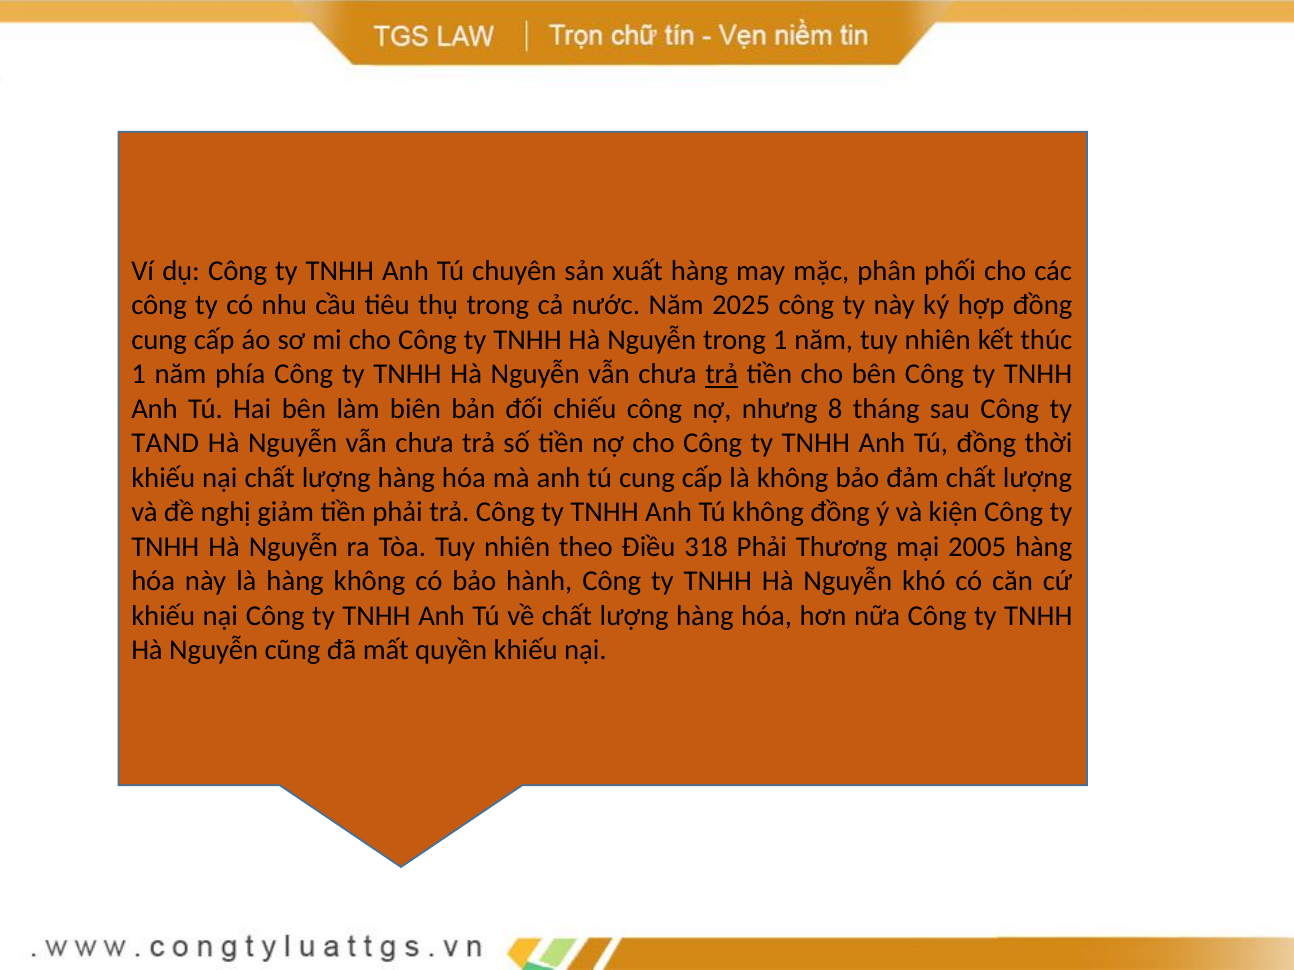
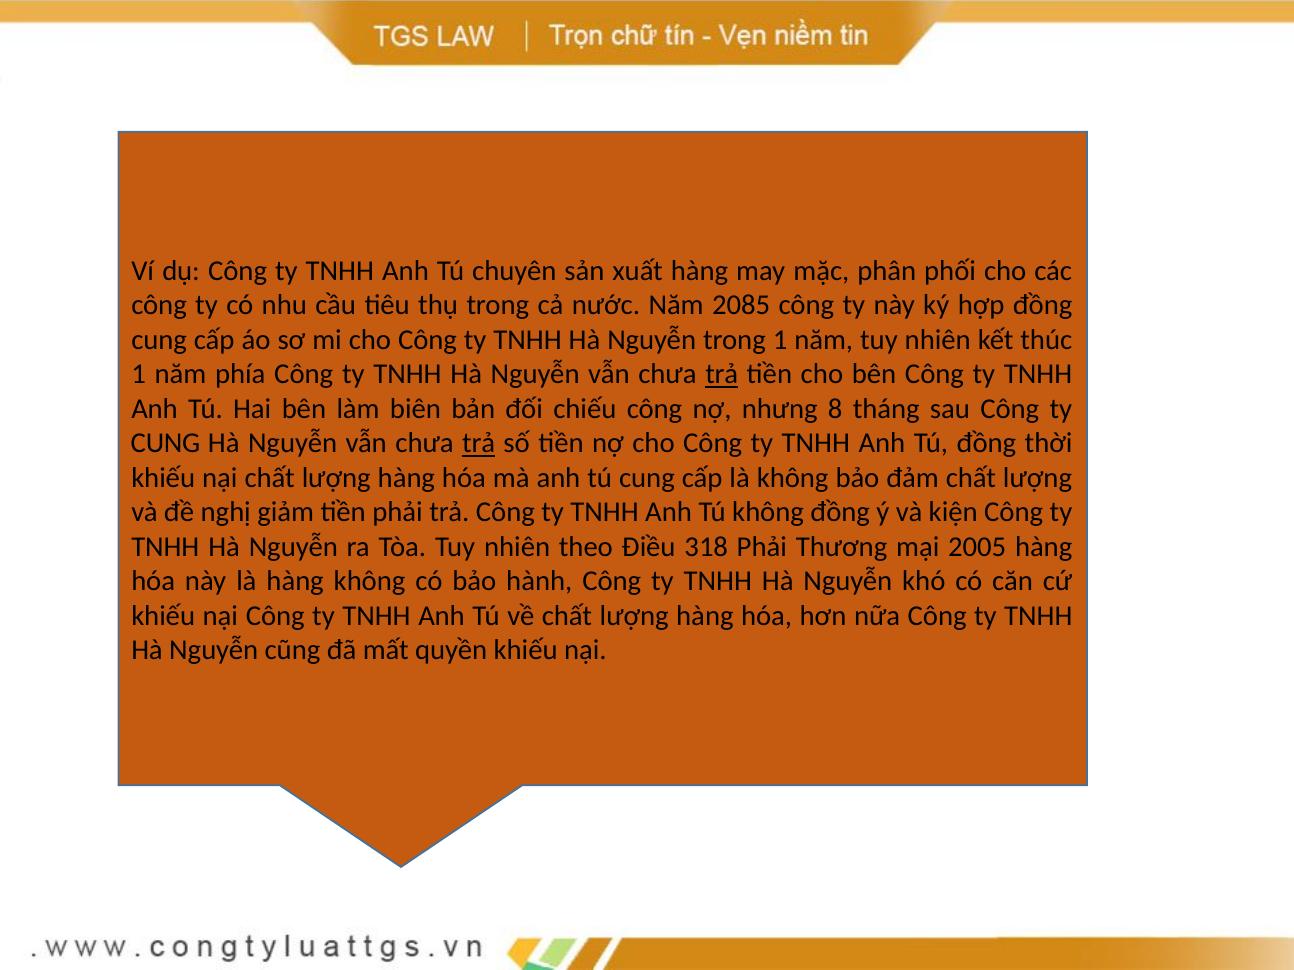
2025: 2025 -> 2085 (741, 306)
TAND: TAND -> CUNG (165, 444)
trả underline: none -> present (479, 444)
